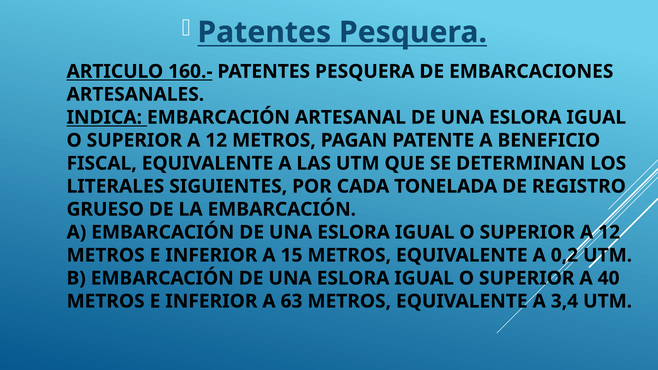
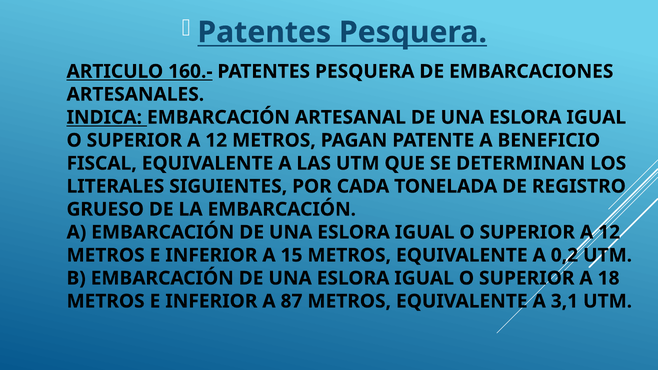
40: 40 -> 18 (609, 278)
63: 63 -> 87 (292, 301)
3,4: 3,4 -> 3,1 (564, 301)
